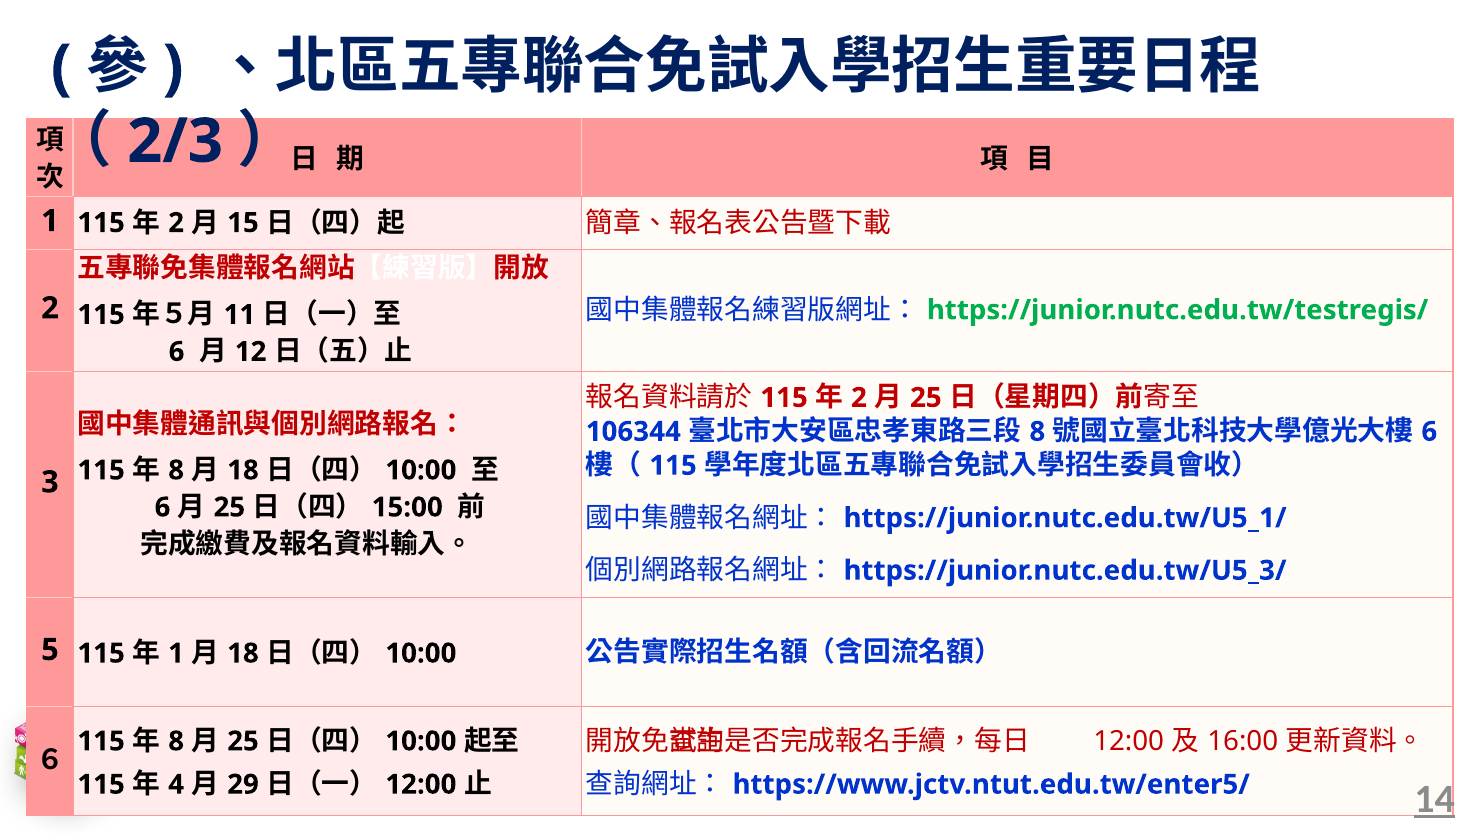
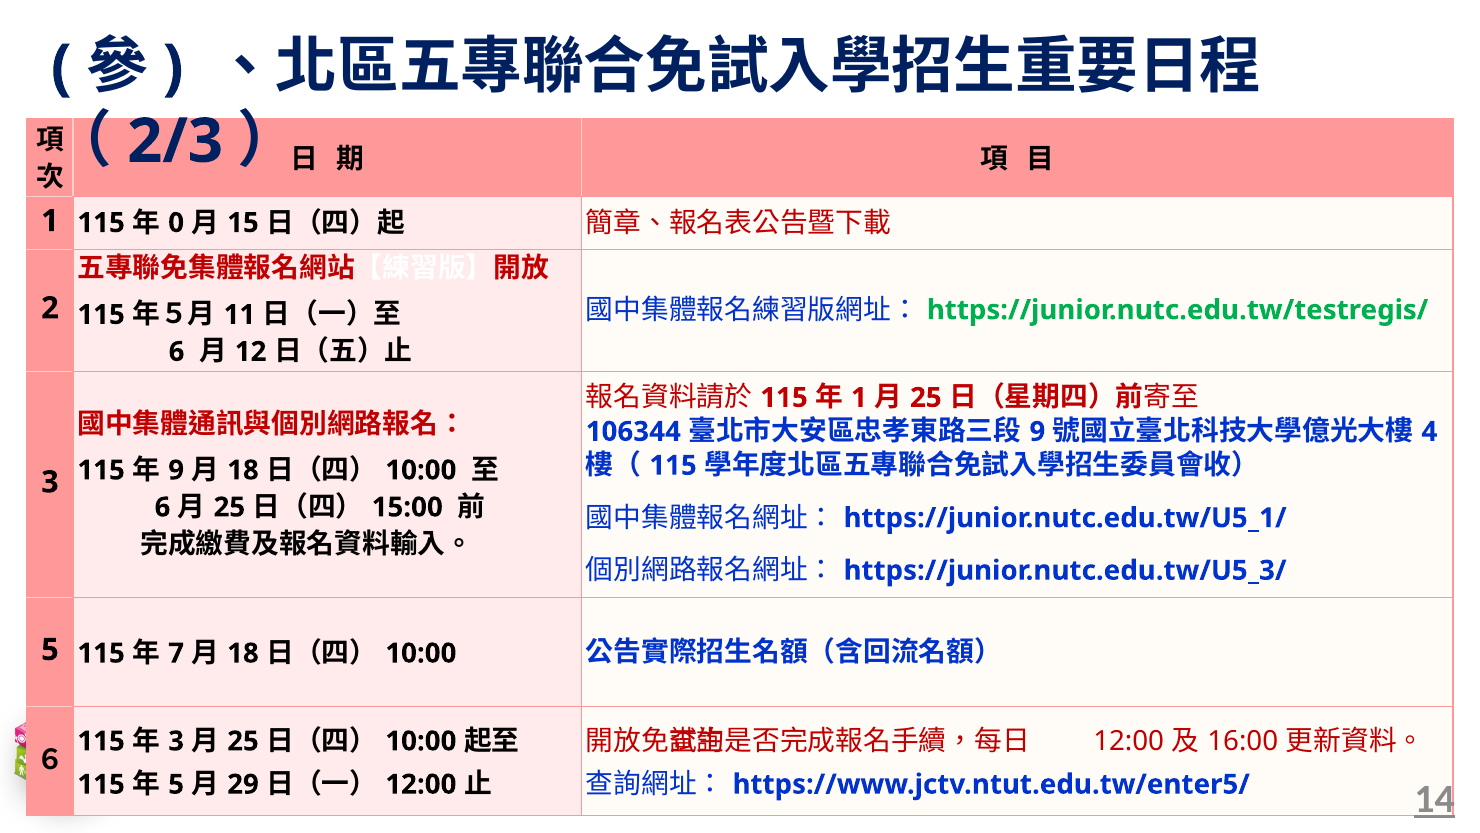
2: 2 -> 0 (176, 223)
2: 2 -> 1 (859, 397)
8: 8 -> 9 (1037, 431)
6: 6 -> 4 (1429, 431)
8: 8 -> 9 (176, 470)
1: 1 -> 7 (176, 653)
8: 8 -> 3 (176, 741)
4: 4 -> 5 (176, 784)
